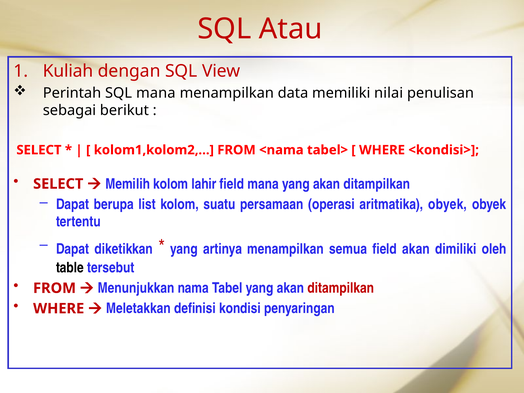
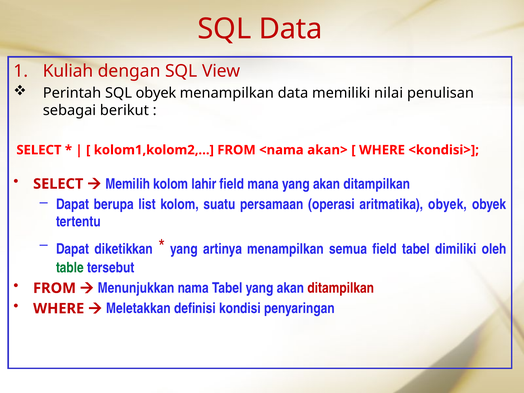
SQL Atau: Atau -> Data (291, 29)
SQL mana: mana -> obyek (156, 93)
tabel>: tabel> -> akan> (327, 150)
field akan: akan -> tabel (416, 249)
table colour: black -> green (70, 268)
